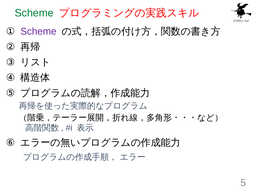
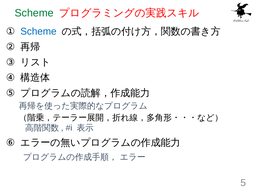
Scheme colour: purple -> blue (38, 31)
